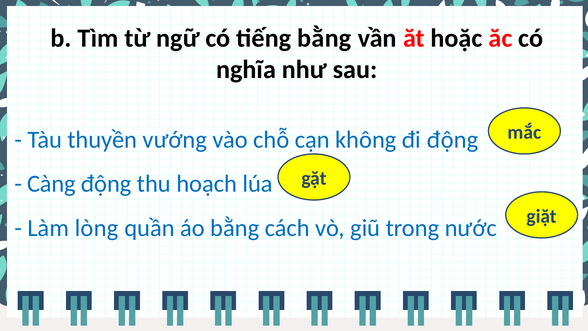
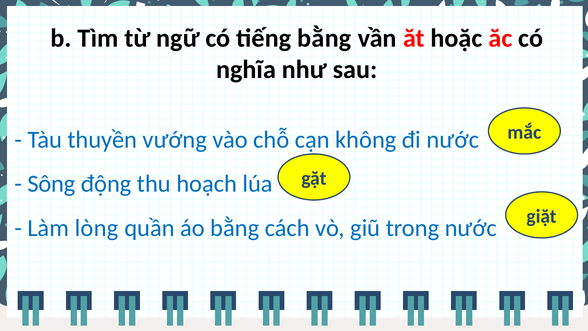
đi động: động -> nước (453, 140)
Càng: Càng -> Sông (51, 184)
